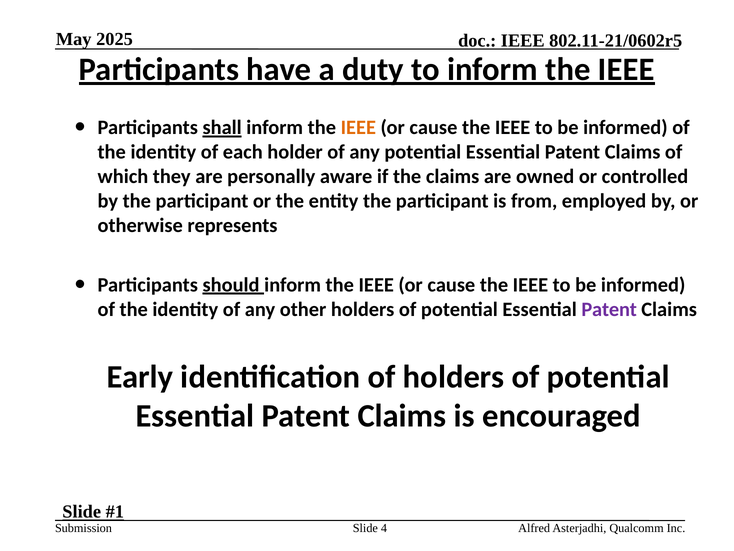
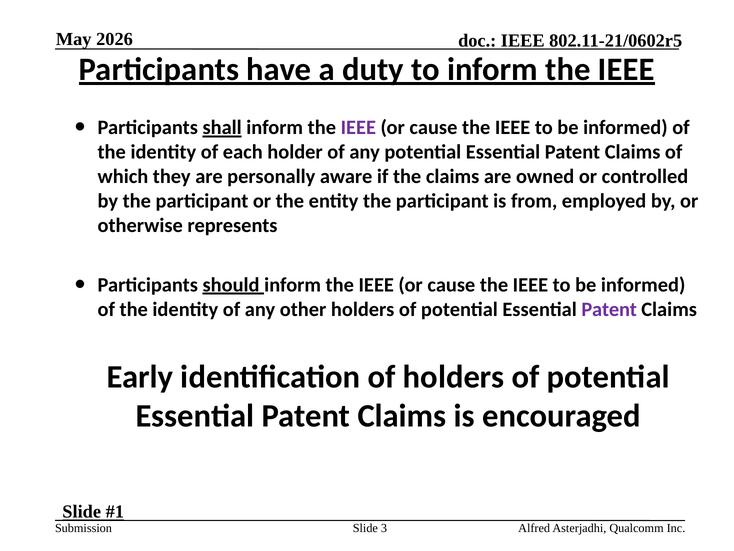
2025: 2025 -> 2026 (115, 39)
IEEE colour: orange -> purple (358, 128)
4: 4 -> 3 (384, 528)
